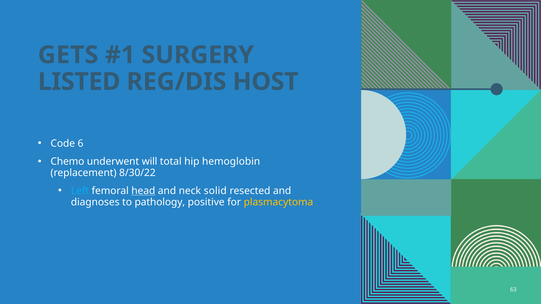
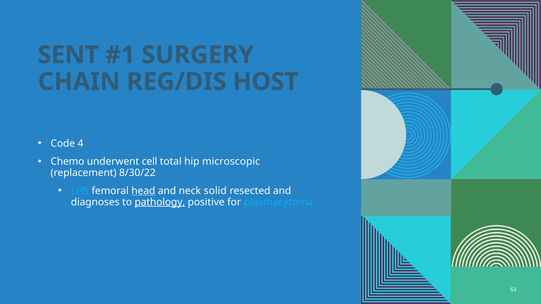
GETS: GETS -> SENT (68, 55)
LISTED: LISTED -> CHAIN (79, 82)
6: 6 -> 4 (81, 144)
will: will -> cell (150, 162)
hemoglobin: hemoglobin -> microscopic (231, 162)
pathology underline: none -> present (160, 202)
plasmacytoma colour: yellow -> light blue (278, 202)
